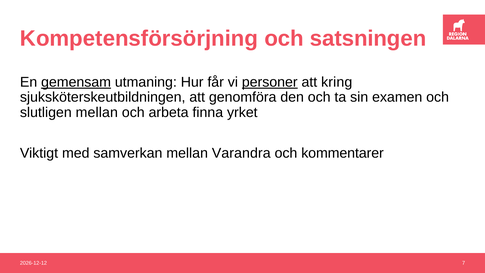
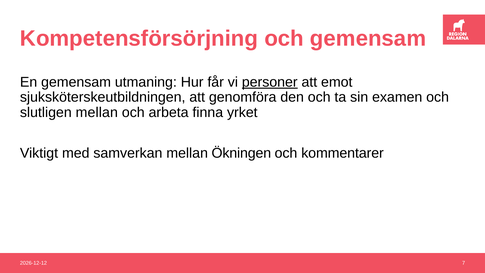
och satsningen: satsningen -> gemensam (368, 38)
gemensam underline: present -> none (76, 82)
kring: kring -> emot (337, 82)
Varandra: Varandra -> Ökningen (241, 153)
